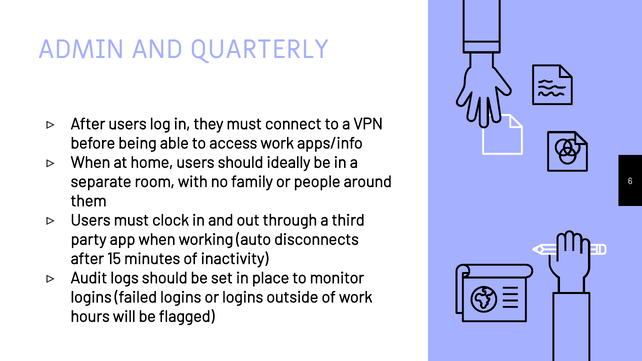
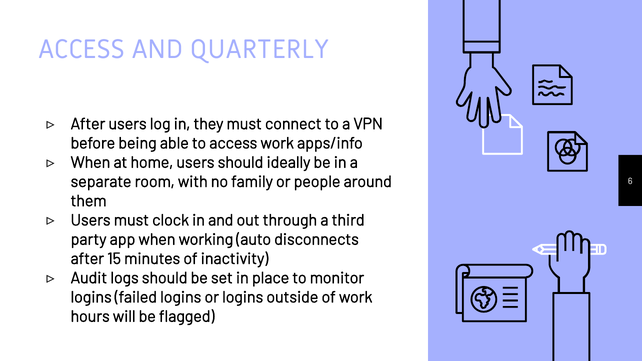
ADMIN: ADMIN -> ACCESS (82, 50)
